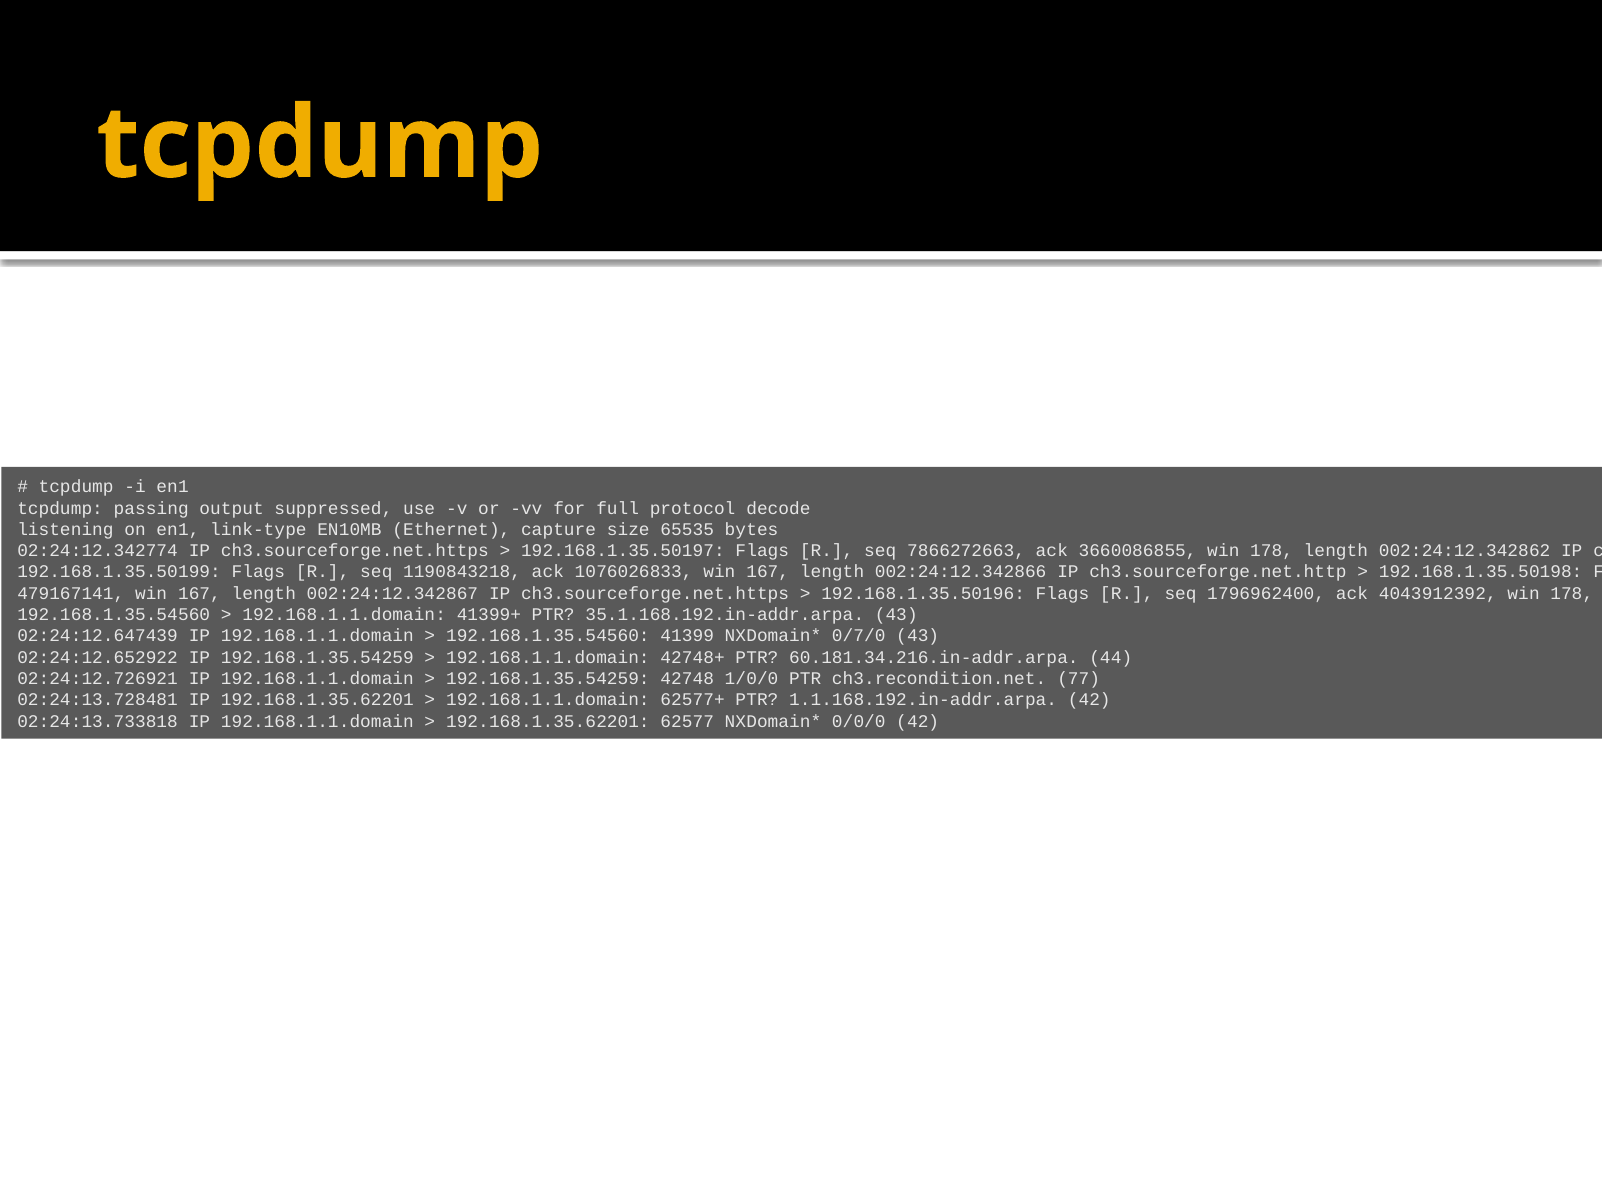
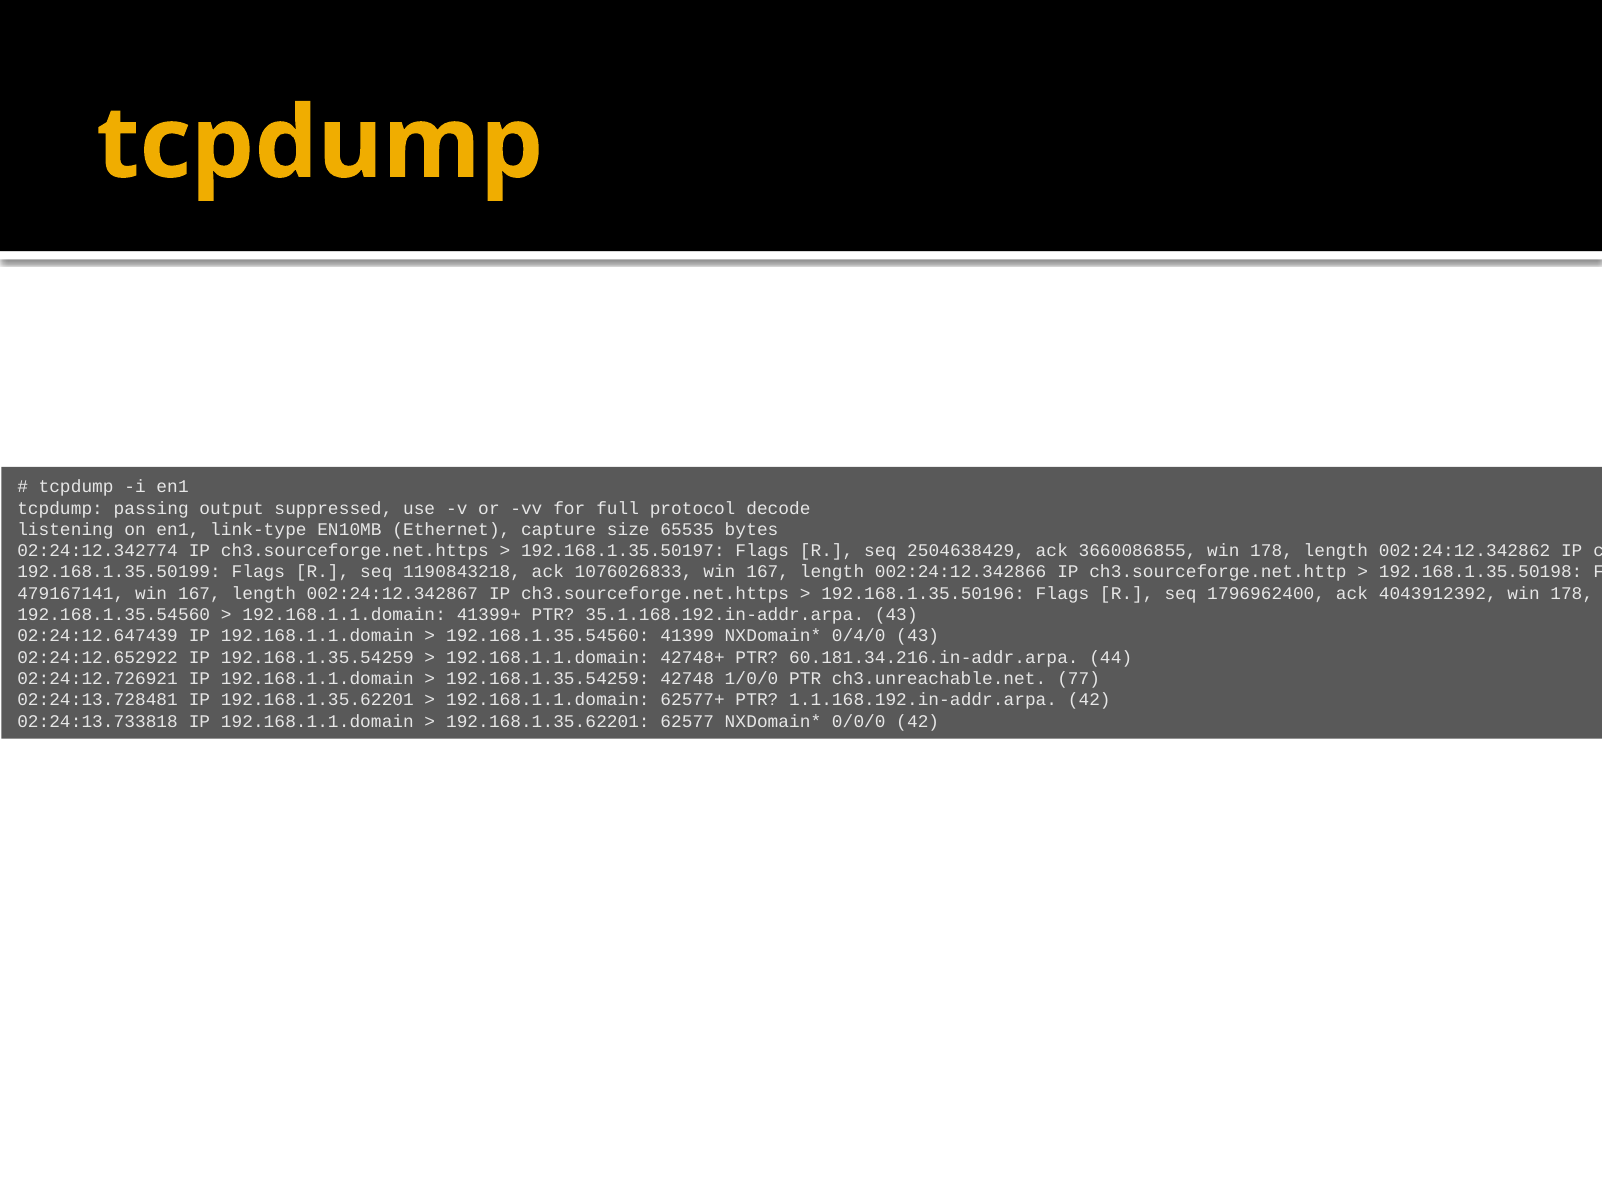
7866272663: 7866272663 -> 2504638429 (966, 551)
0/7/0: 0/7/0 -> 0/4/0 (859, 636)
ch3.recondition.net: ch3.recondition.net -> ch3.unreachable.net (939, 679)
